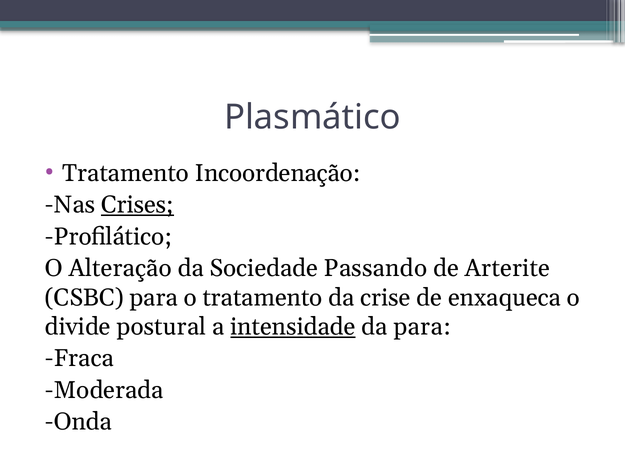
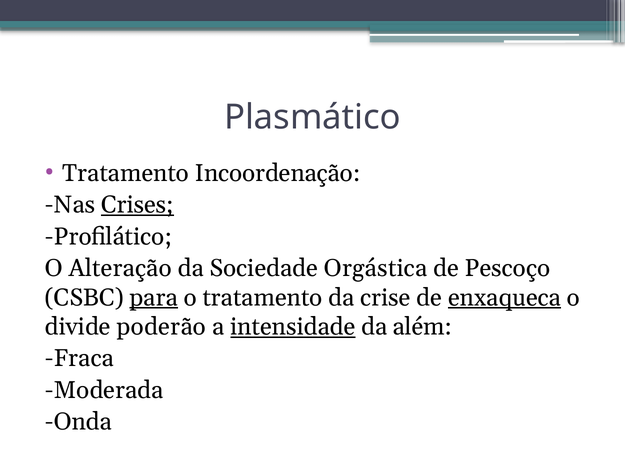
Passando: Passando -> Orgástica (376, 268)
Arterite: Arterite -> Pescoço (508, 268)
para underline: none -> present (154, 297)
enxaqueca underline: none -> present (505, 297)
postural: postural -> poderão (161, 326)
da para: para -> além (422, 326)
